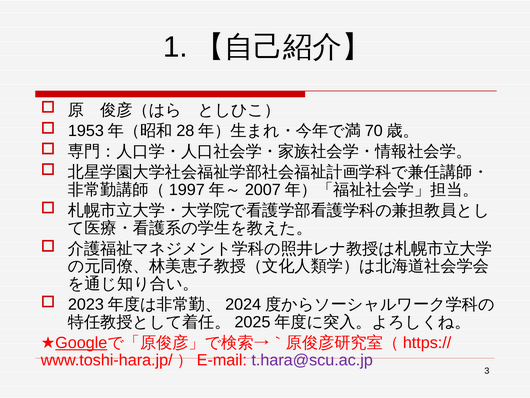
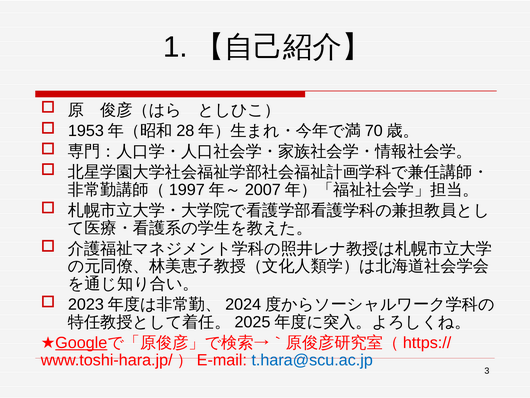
t.hara@scu.ac.jp colour: purple -> blue (312, 360)
